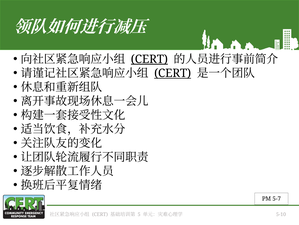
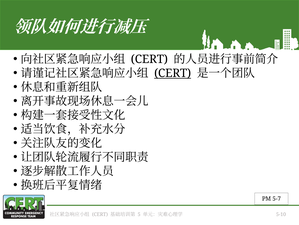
CERT underline: present -> none (149, 59)
